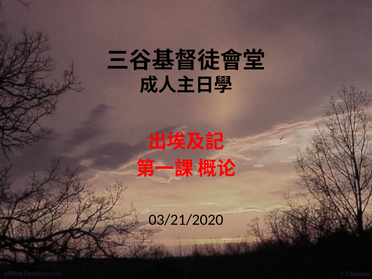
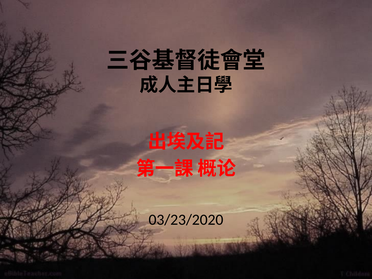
03/21/2020: 03/21/2020 -> 03/23/2020 (186, 220)
